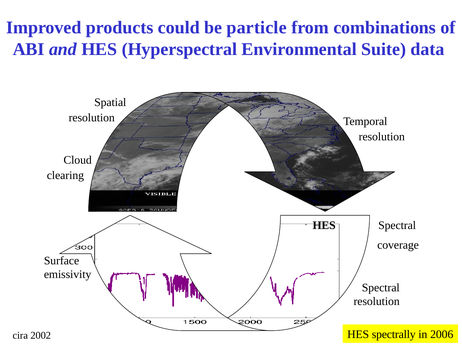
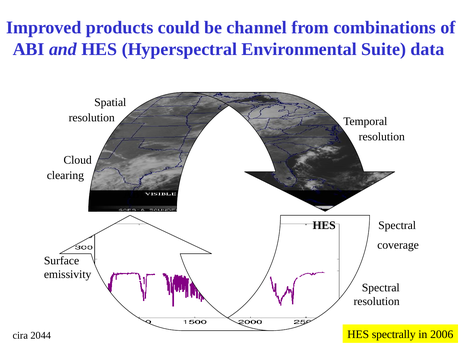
particle: particle -> channel (257, 28)
2002: 2002 -> 2044 (41, 336)
